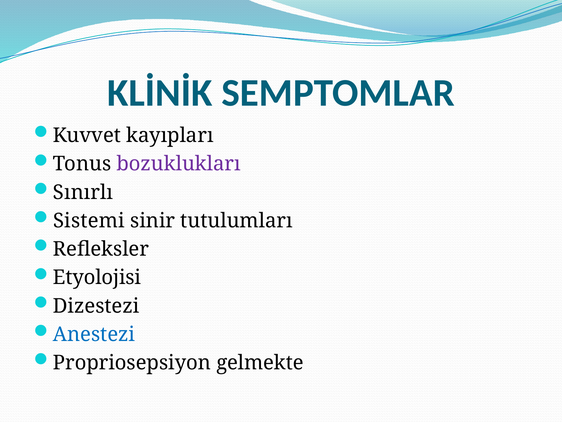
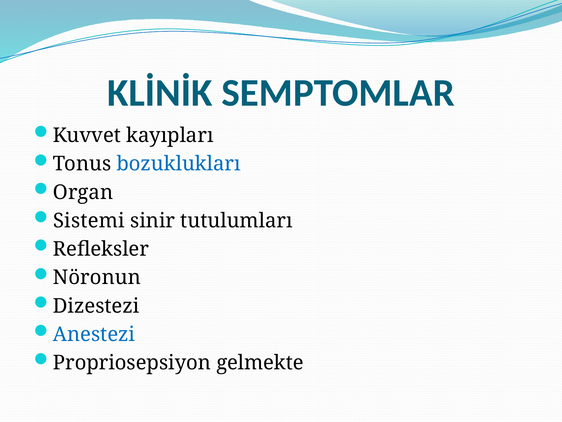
bozuklukları colour: purple -> blue (179, 164)
Sınırlı: Sınırlı -> Organ (83, 192)
Etyolojisi: Etyolojisi -> Nöronun (97, 277)
